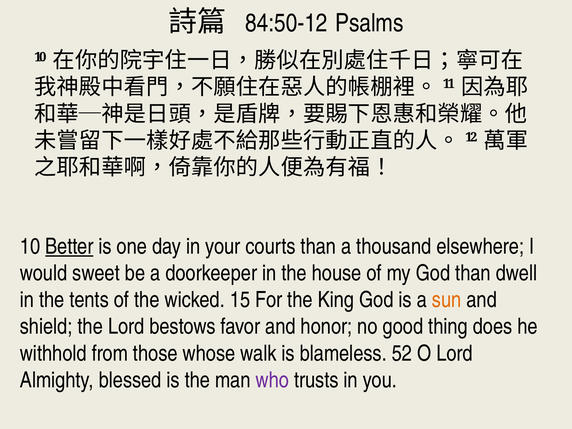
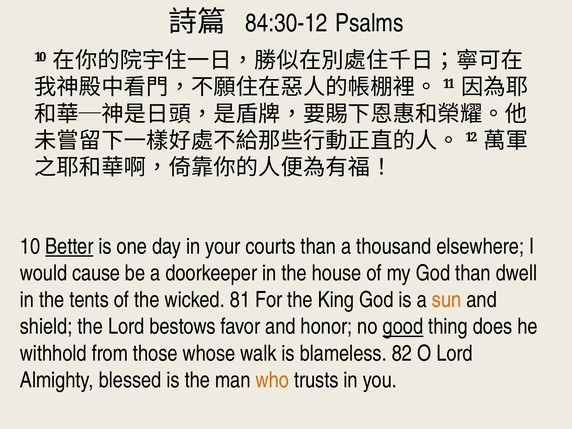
84:50-12: 84:50-12 -> 84:30-12 (286, 23)
sweet: sweet -> cause (96, 273)
15: 15 -> 81 (240, 300)
good underline: none -> present (403, 327)
52: 52 -> 82 (402, 353)
who colour: purple -> orange (272, 380)
